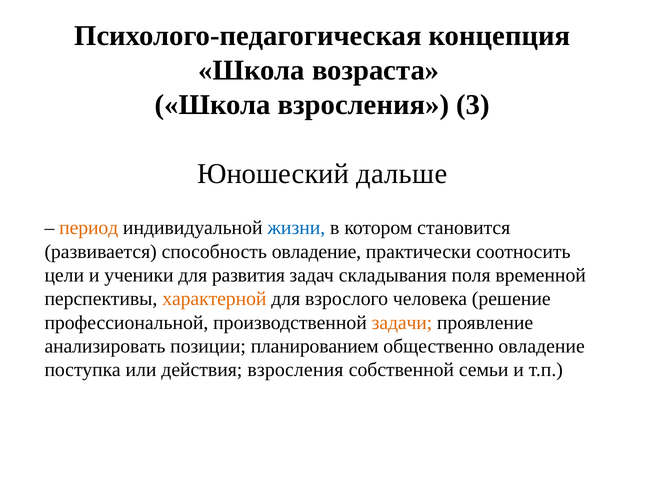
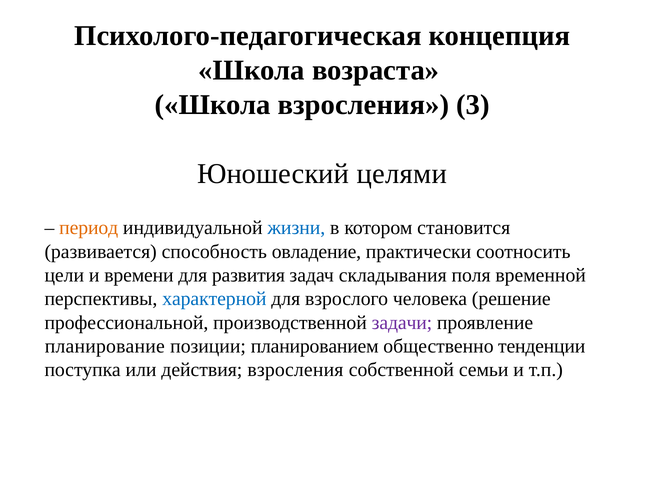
дальше: дальше -> целями (402, 174)
ученики: ученики -> времени (139, 275)
характерной colour: orange -> blue (214, 299)
задачи colour: orange -> purple (402, 322)
анализировать: анализировать -> планирование (105, 346)
общественно овладение: овладение -> тенденции (542, 346)
